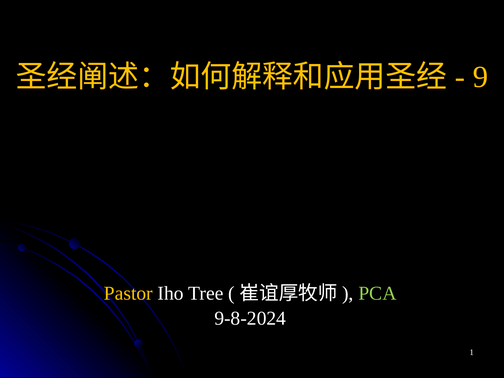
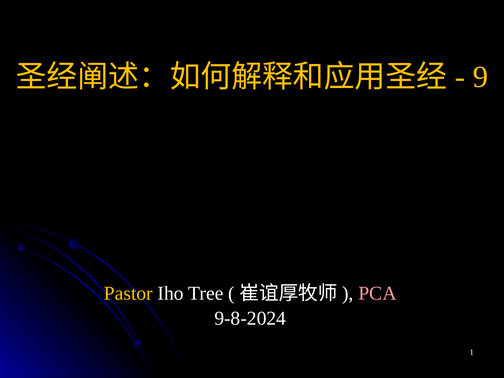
PCA colour: light green -> pink (377, 293)
